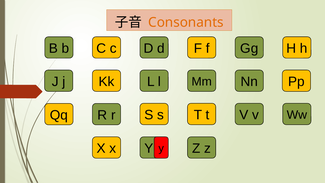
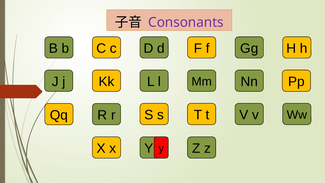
Consonants colour: orange -> purple (186, 22)
